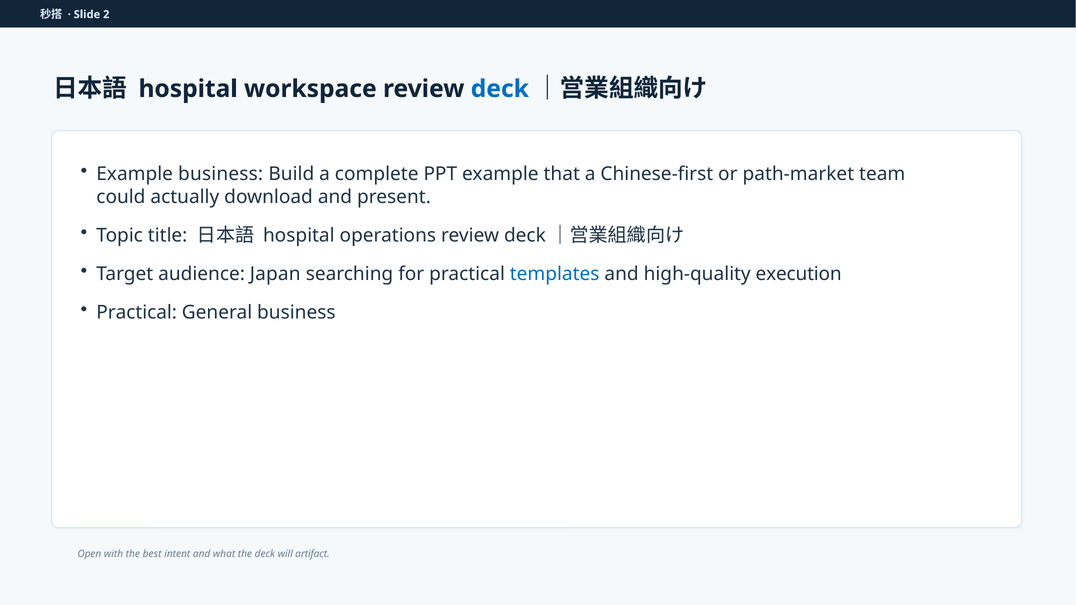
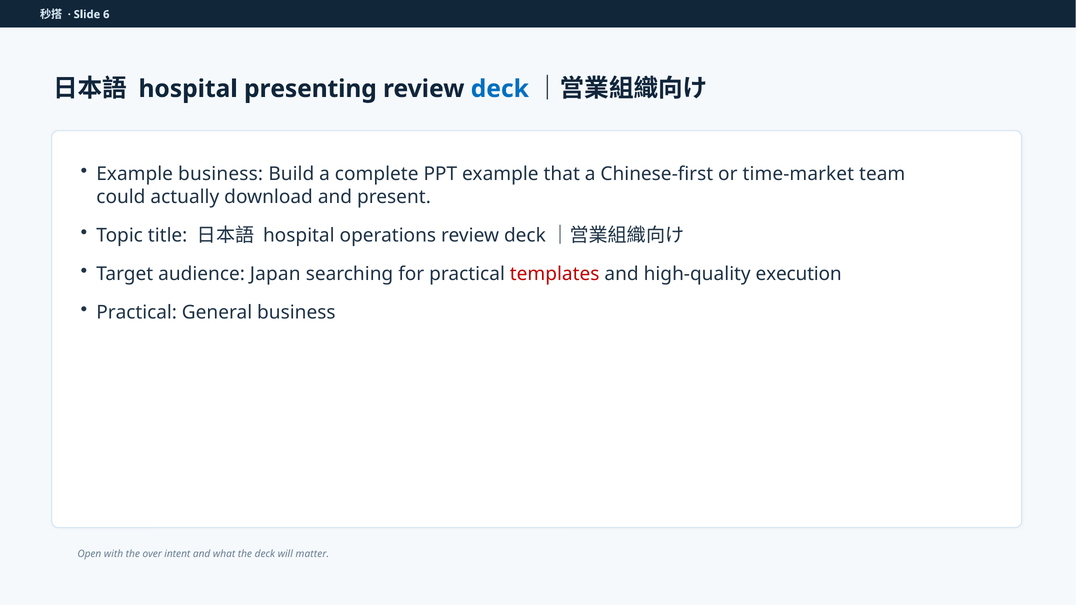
2: 2 -> 6 (106, 14)
workspace: workspace -> presenting (310, 89)
path-market: path-market -> time-market (798, 174)
templates colour: blue -> red (555, 274)
best: best -> over (152, 554)
artifact: artifact -> matter (312, 554)
